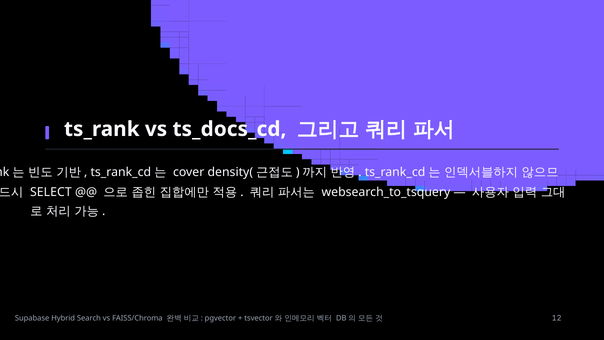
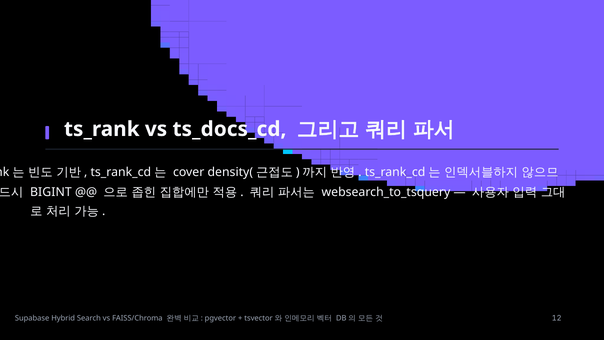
SELECT: SELECT -> BIGINT (51, 192)
